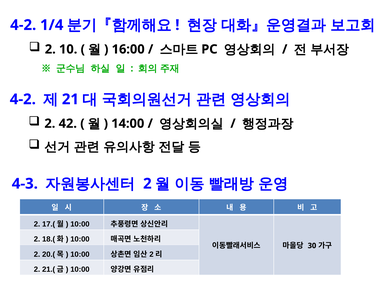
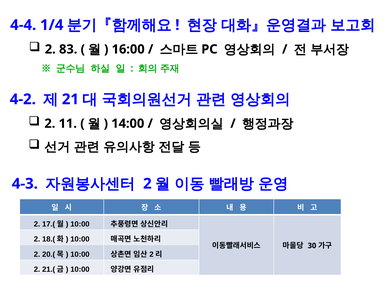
4-2: 4-2 -> 4-4 (23, 25)
10: 10 -> 83 (68, 49)
42: 42 -> 11 (68, 123)
